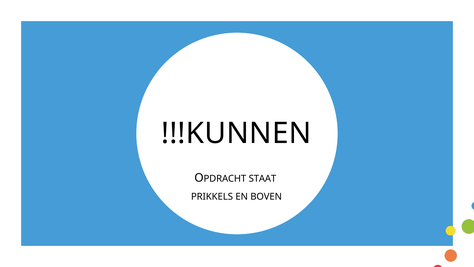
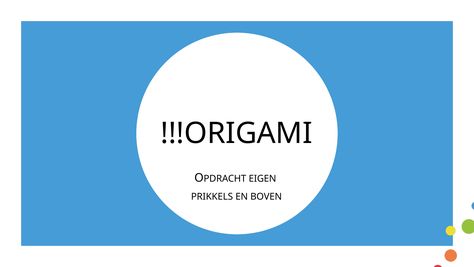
!!!KUNNEN: !!!KUNNEN -> !!!ORIGAMI (236, 133)
STAAT: STAAT -> EIGEN (262, 179)
